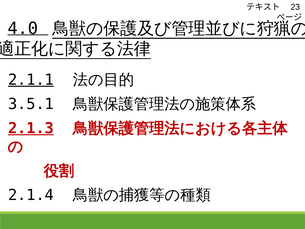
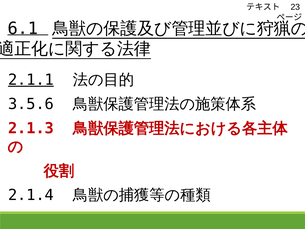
4.0: 4.0 -> 6.1 (23, 28)
3.5.1: 3.5.1 -> 3.5.6 (31, 104)
2.1.3 underline: present -> none (31, 128)
